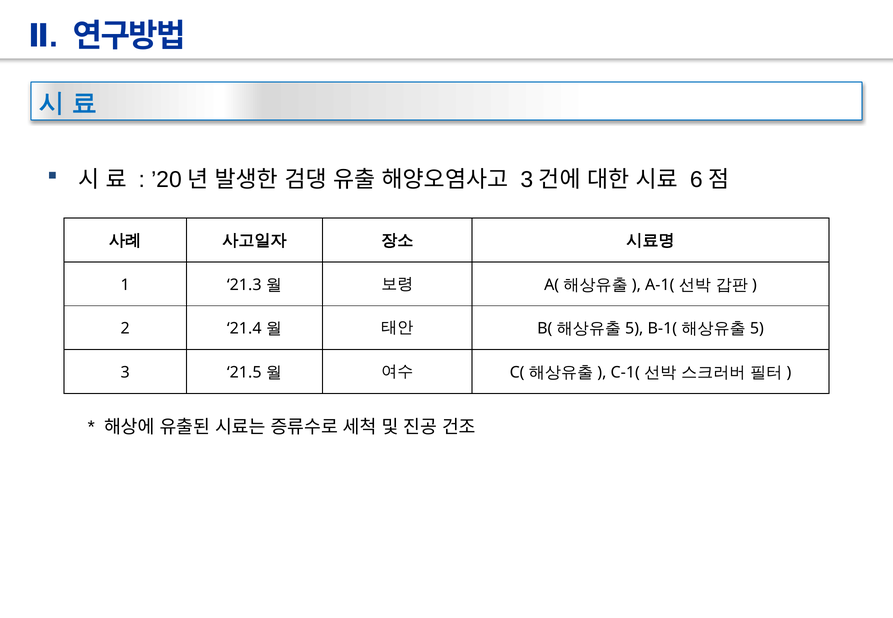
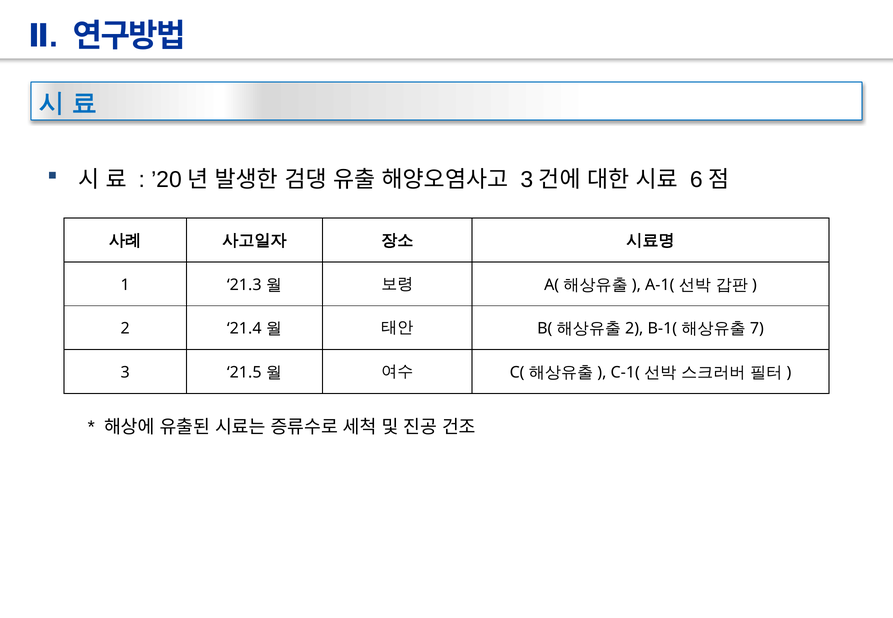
5: 5 -> 2 (634, 329)
5: 5 -> 7 (757, 329)
